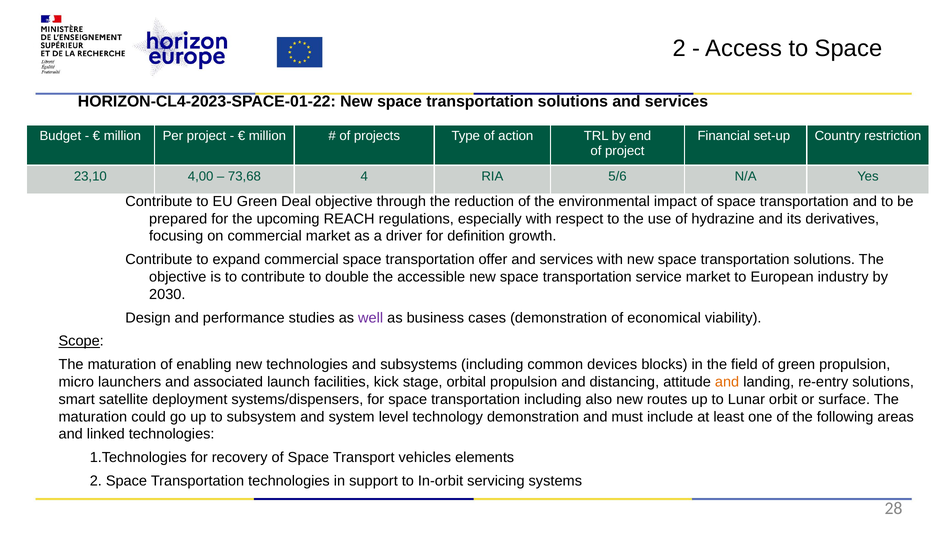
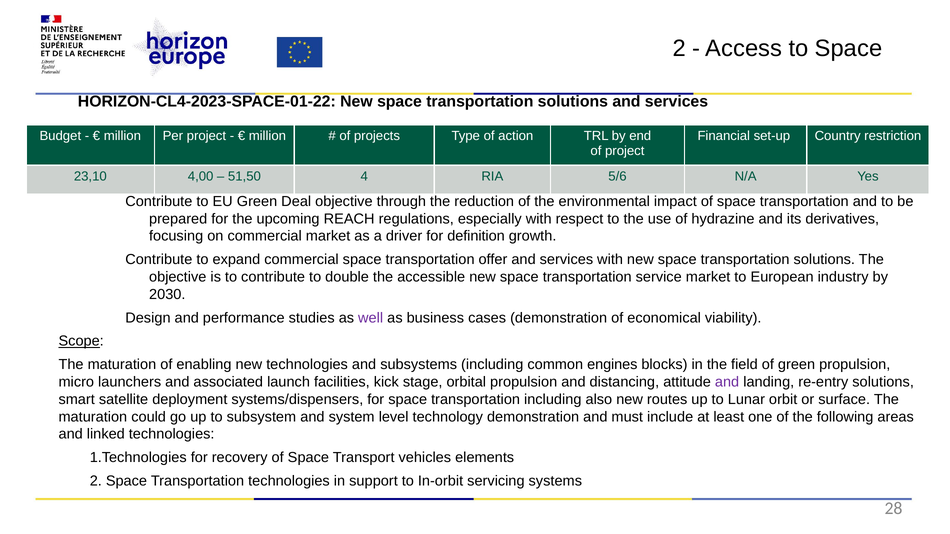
73,68: 73,68 -> 51,50 (244, 176)
devices: devices -> engines (612, 365)
and colour: orange -> purple (727, 382)
